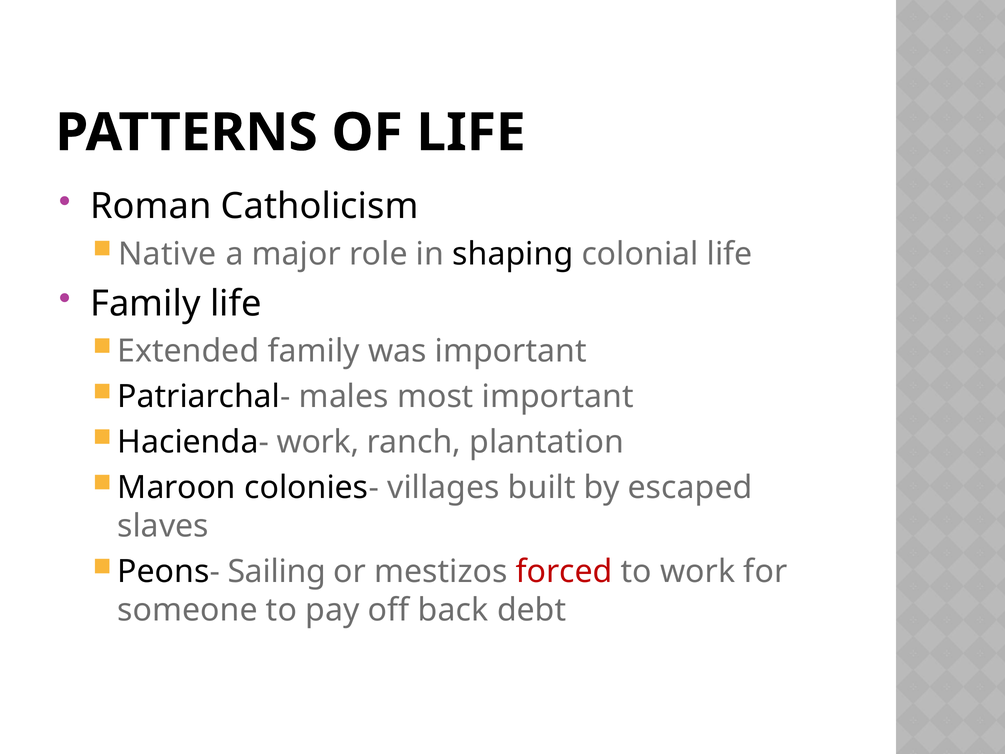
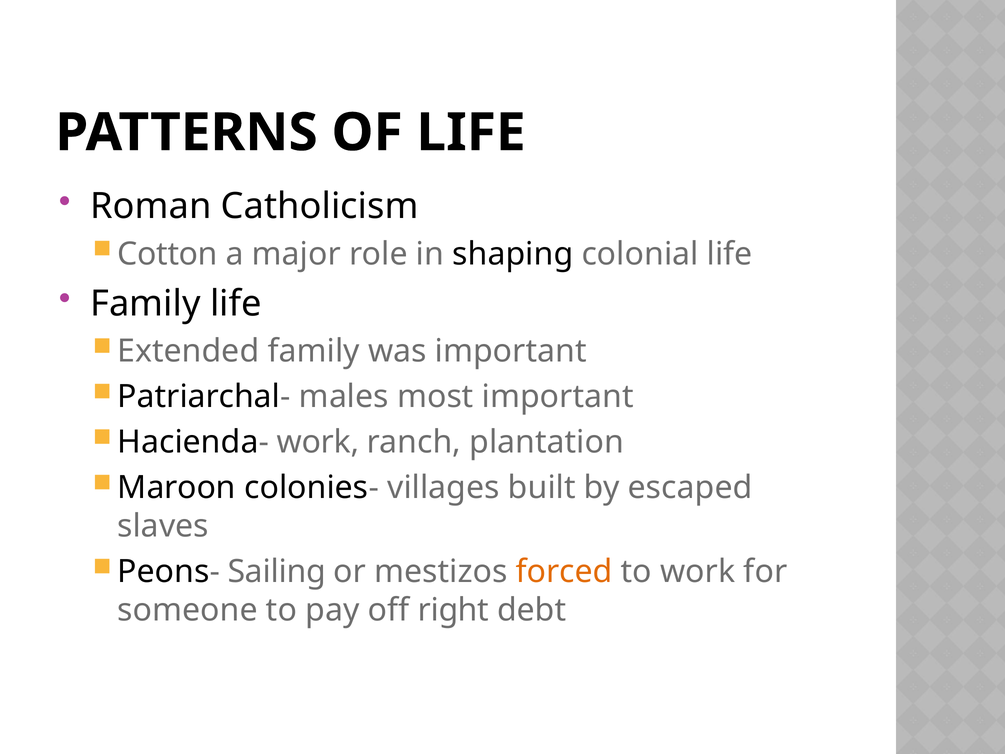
Native: Native -> Cotton (168, 254)
forced colour: red -> orange (564, 572)
back: back -> right (453, 610)
